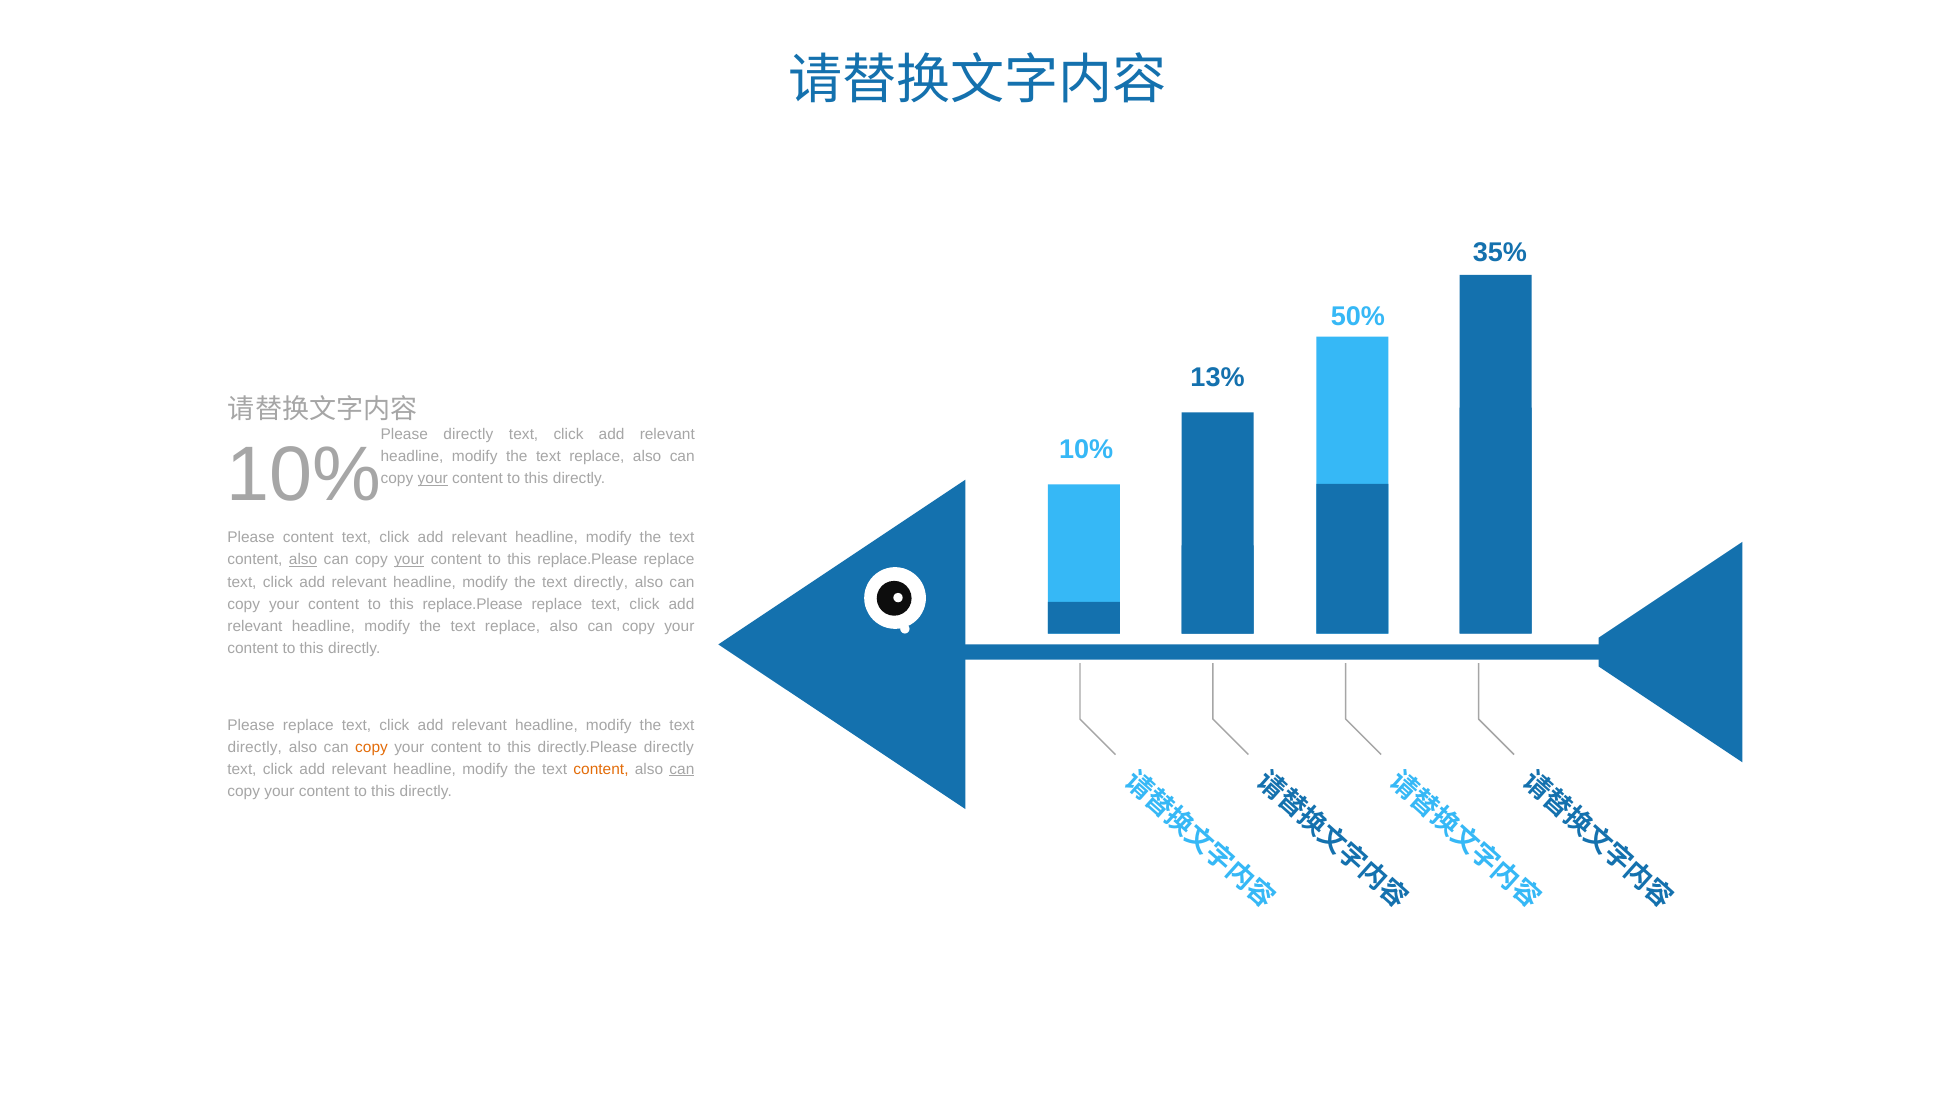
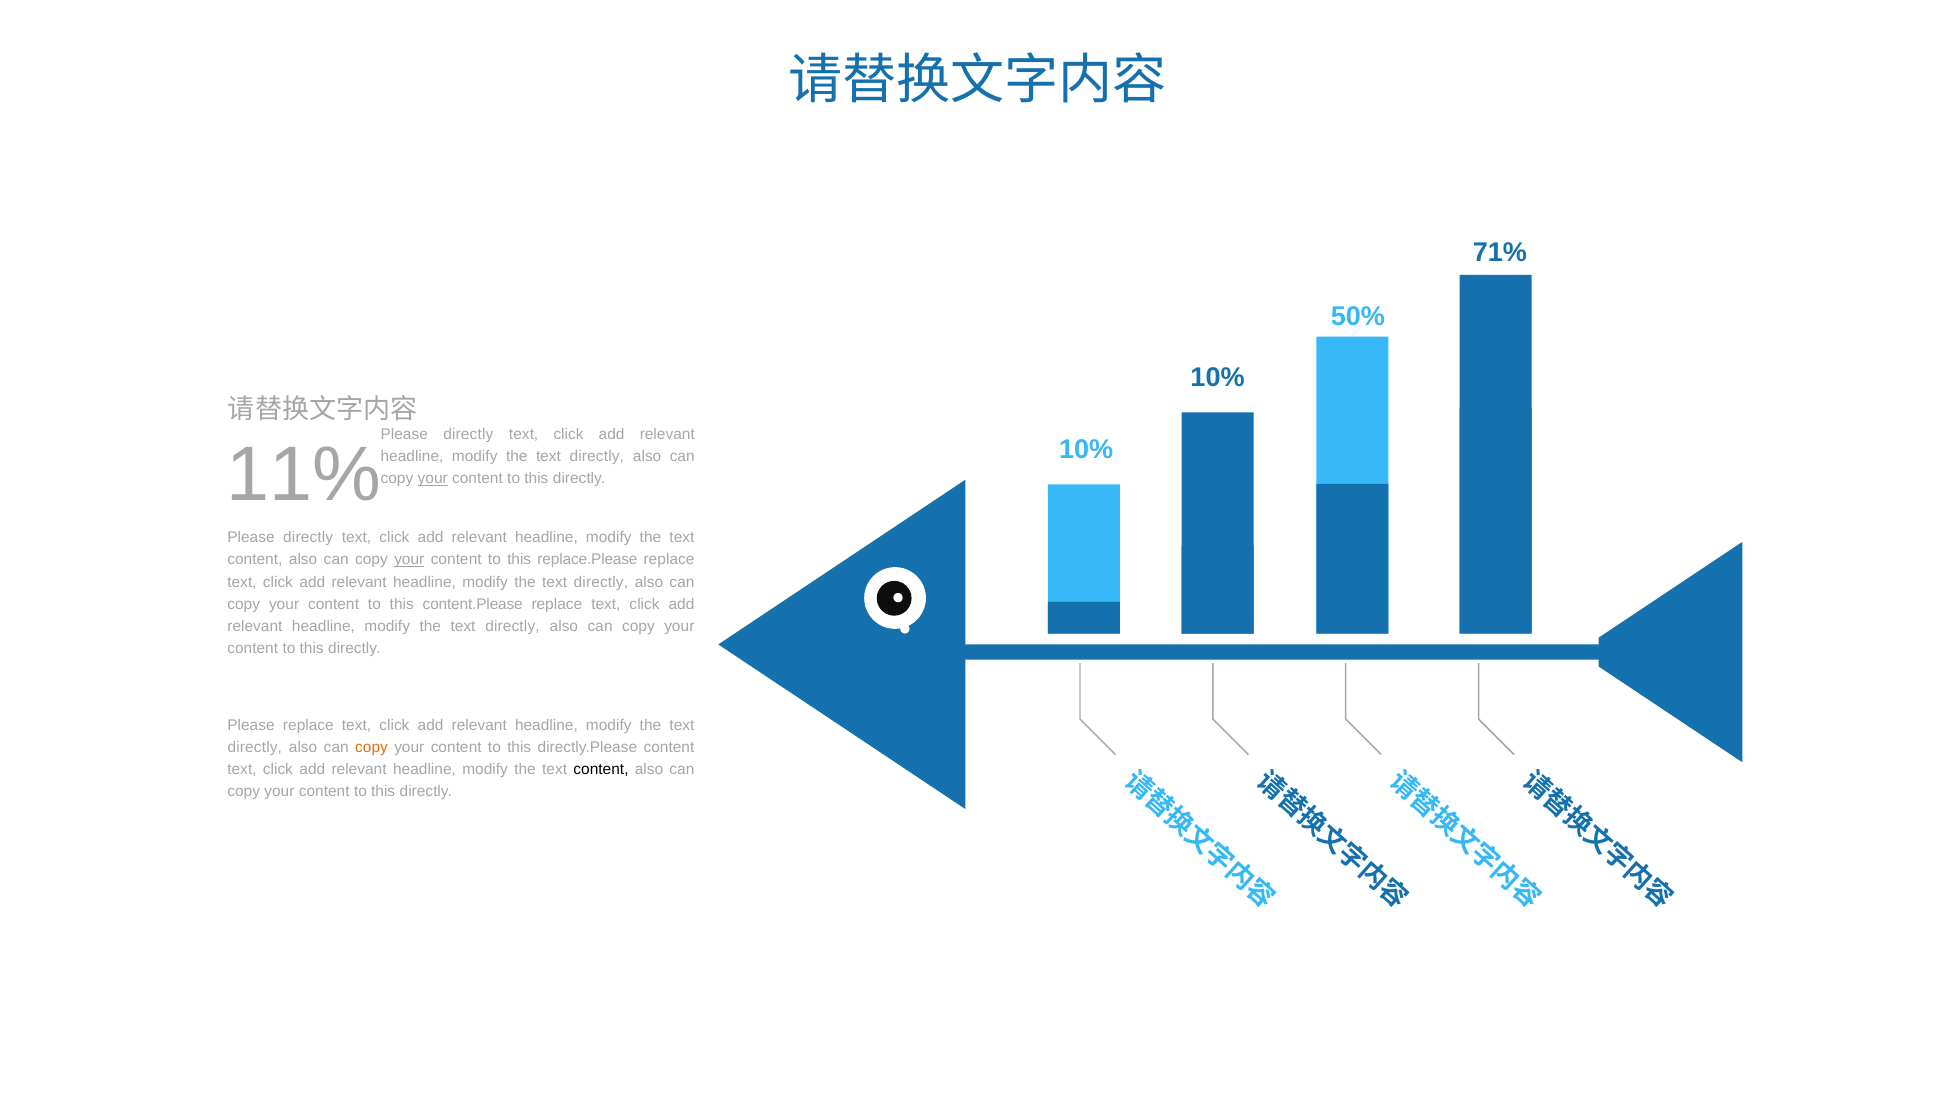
35%: 35% -> 71% (1500, 253)
13%: 13% -> 10% (1218, 377)
10%: 10% -> 11% (304, 475)
replace: replace -> directly (597, 456)
content: content -> directly (308, 538)
also underline: present -> none (303, 560)
replace.Please: replace.Please -> content.Please (473, 604)
replace: replace -> directly (512, 626)
directly.Please directly: directly -> content (669, 747)
content colour: orange -> black (601, 769)
can underline: present -> none (682, 769)
